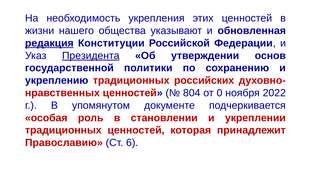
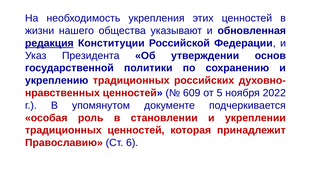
Президента underline: present -> none (91, 56)
804: 804 -> 609 (192, 93)
0: 0 -> 5 (220, 93)
